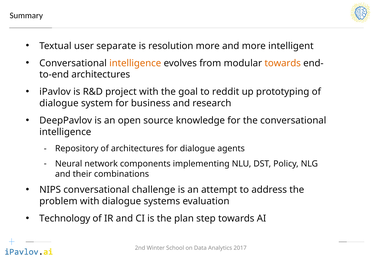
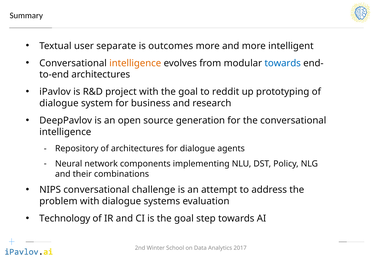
resolution: resolution -> outcomes (171, 46)
towards colour: orange -> blue (283, 63)
knowledge: knowledge -> generation (200, 121)
is the plan: plan -> goal (184, 219)
